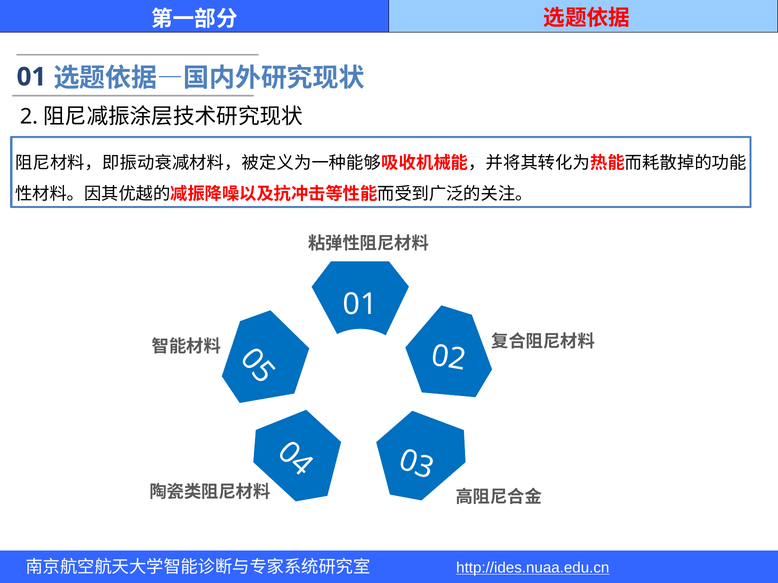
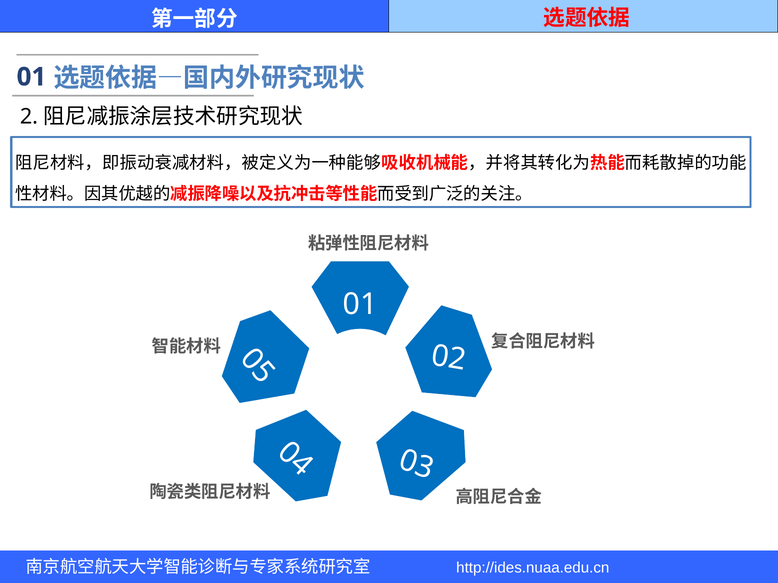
http://ides.nuaa.edu.cn underline: present -> none (533, 568)
